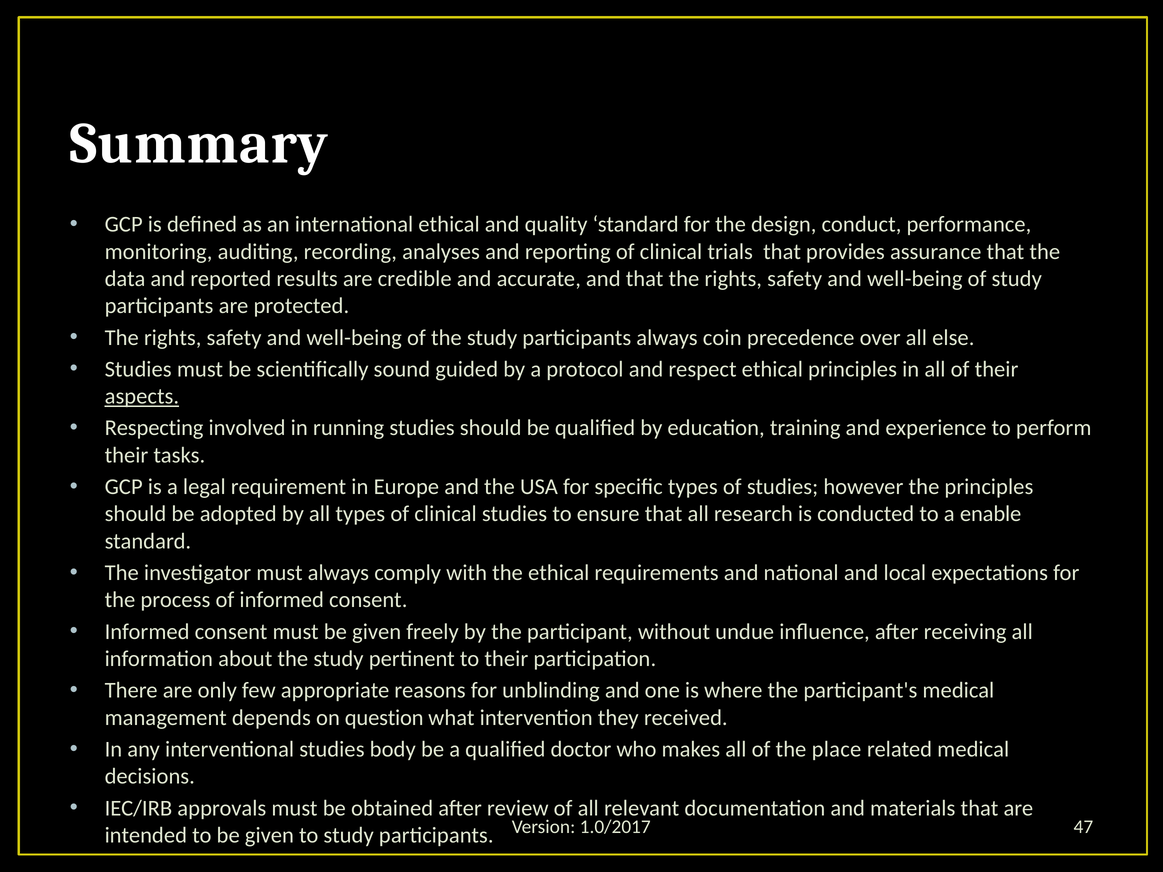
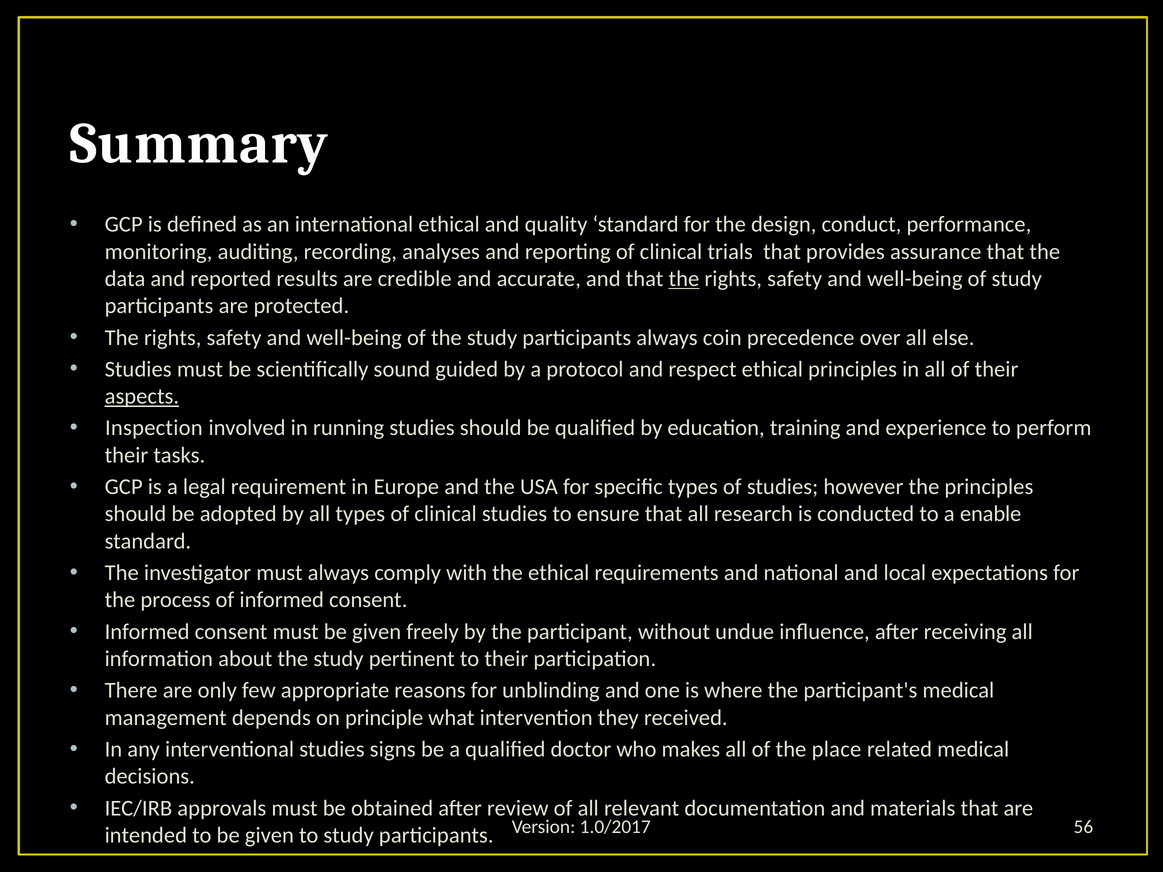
the underline: none -> present (684, 279)
Respecting: Respecting -> Inspection (154, 428)
question: question -> principle (384, 718)
body: body -> signs (393, 749)
47: 47 -> 56 (1083, 827)
